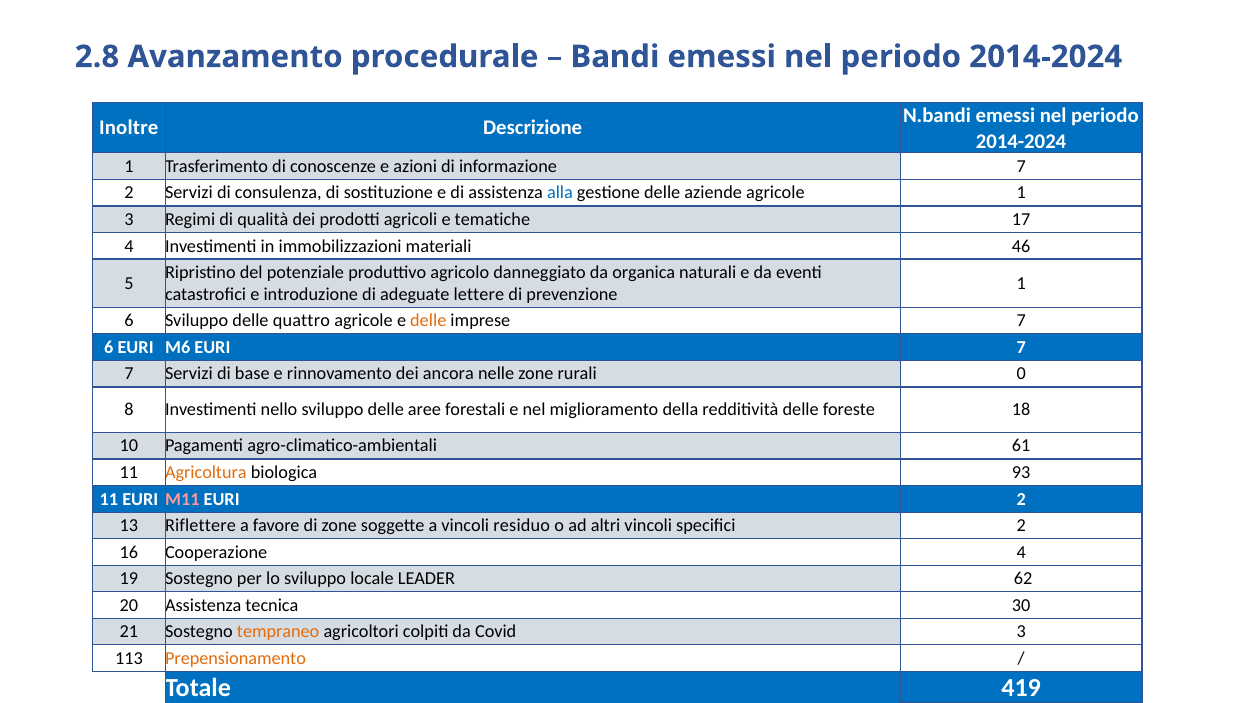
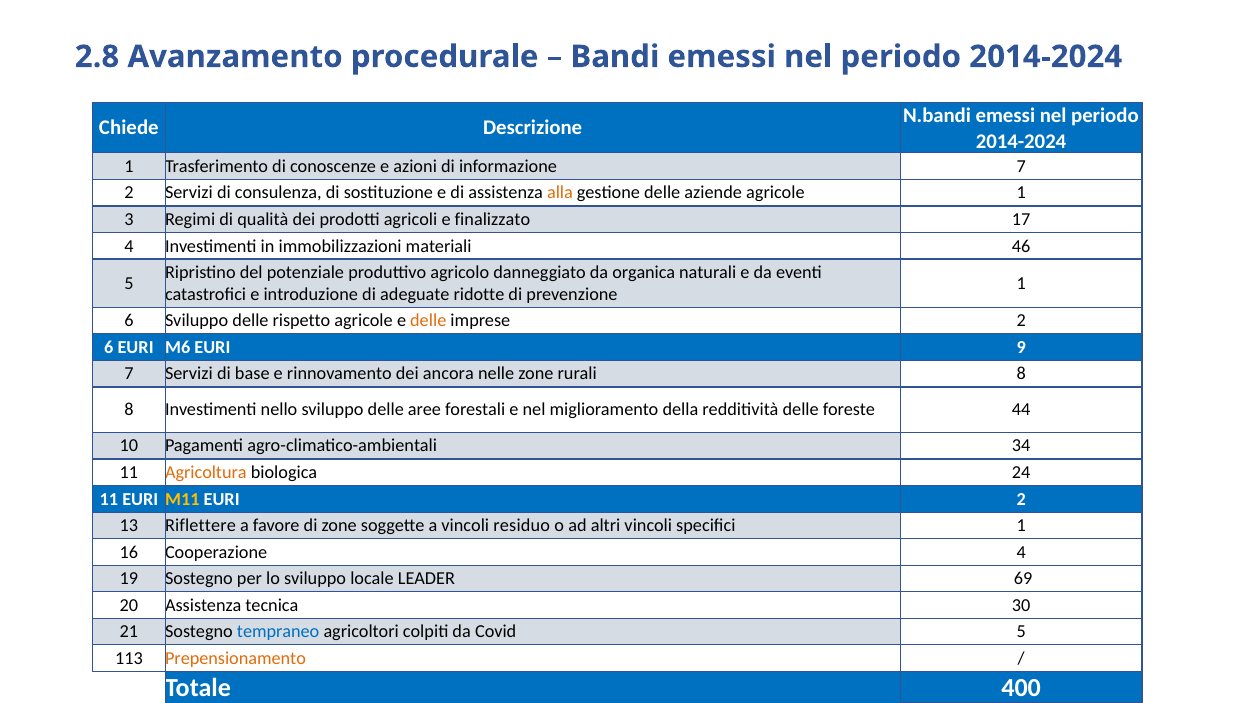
Inoltre: Inoltre -> Chiede (129, 128)
alla colour: blue -> orange (560, 193)
tematiche: tematiche -> finalizzato (492, 220)
lettere: lettere -> ridotte (479, 295)
quattro: quattro -> rispetto (301, 321)
imprese 7: 7 -> 2 (1021, 321)
EURI 7: 7 -> 9 (1021, 348)
rurali 0: 0 -> 8 (1021, 374)
18: 18 -> 44 (1021, 410)
61: 61 -> 34 (1021, 446)
93: 93 -> 24 (1021, 473)
M11 colour: pink -> yellow (182, 500)
specifici 2: 2 -> 1 (1021, 526)
62: 62 -> 69 (1023, 579)
tempraneo colour: orange -> blue (278, 632)
Covid 3: 3 -> 5 (1021, 632)
419: 419 -> 400 (1021, 688)
